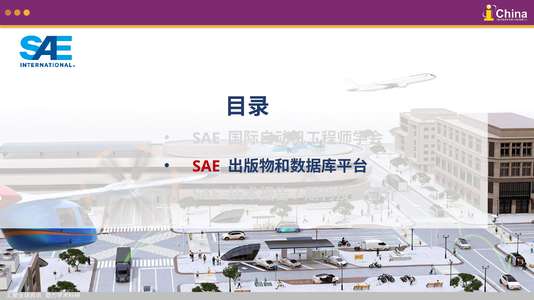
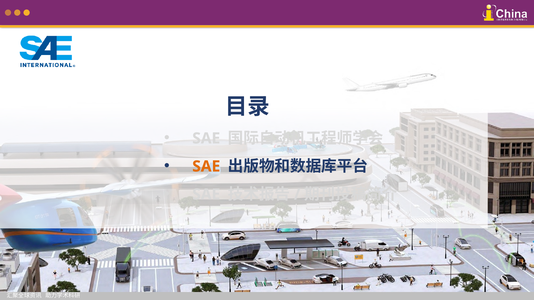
SAE colour: red -> orange (206, 167)
